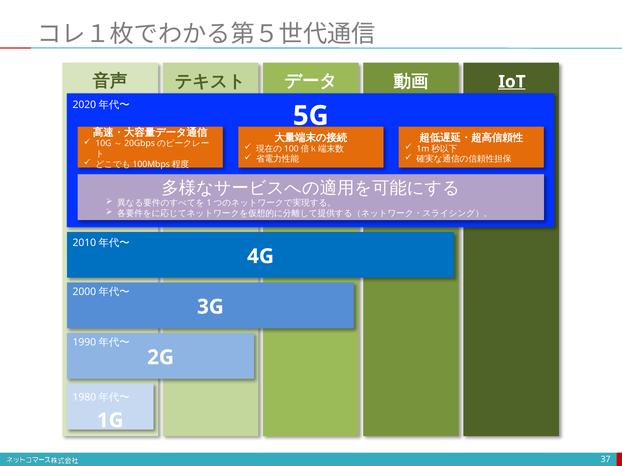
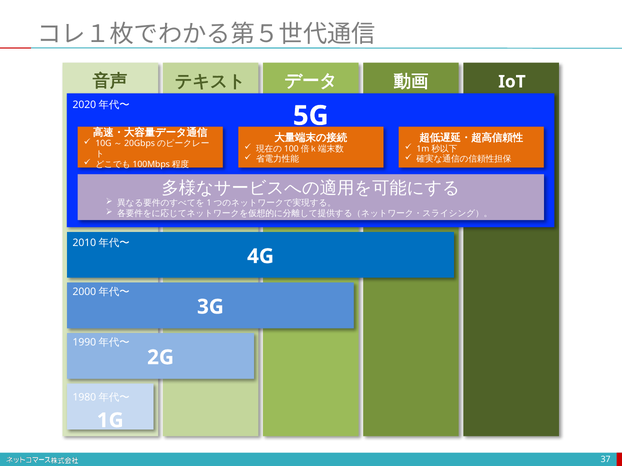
IoT underline: present -> none (512, 82)
